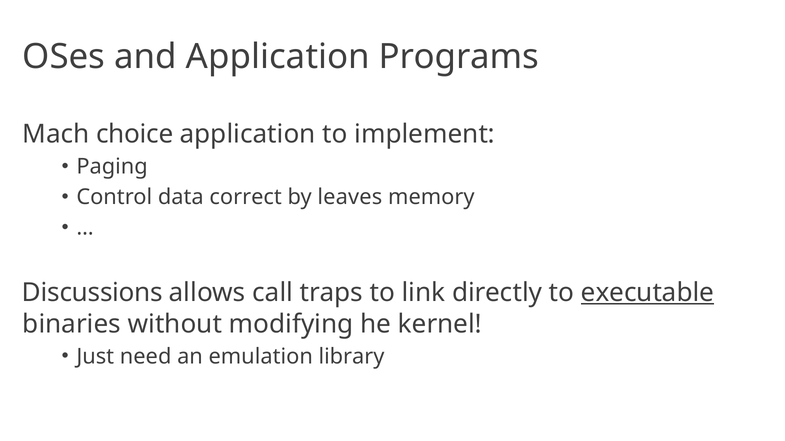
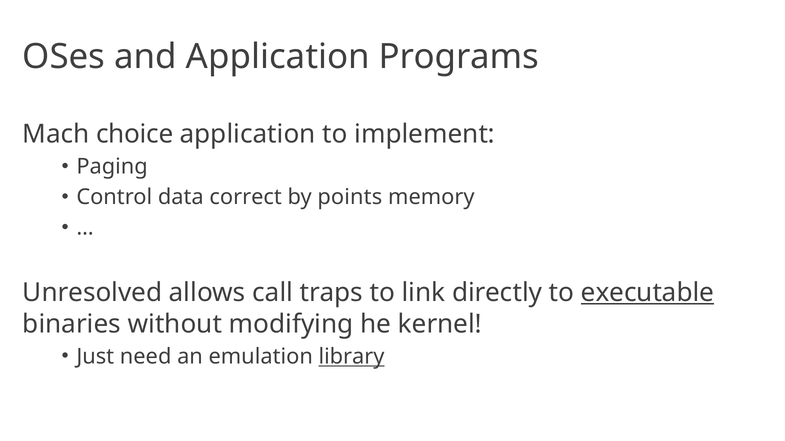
leaves: leaves -> points (350, 198)
Discussions: Discussions -> Unresolved (92, 293)
library underline: none -> present (351, 357)
